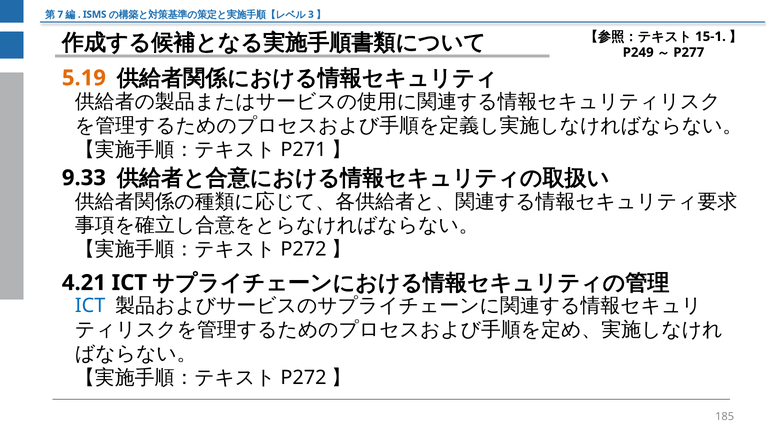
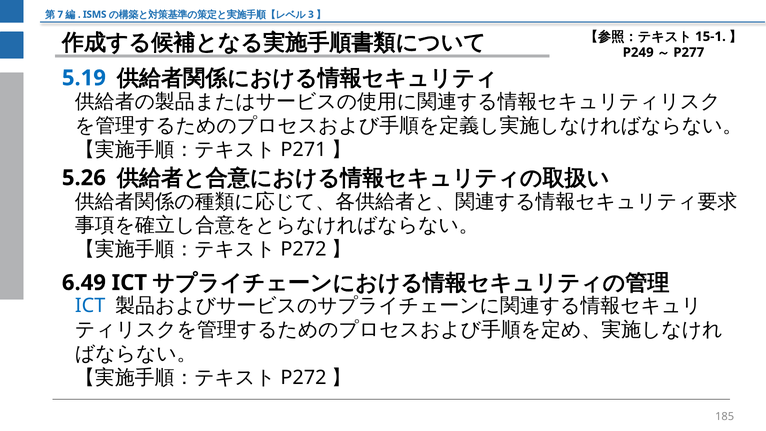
5.19 colour: orange -> blue (84, 78)
9.33: 9.33 -> 5.26 (84, 178)
4.21: 4.21 -> 6.49 (84, 283)
